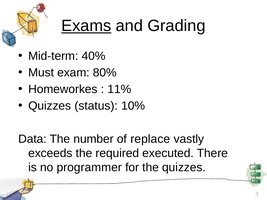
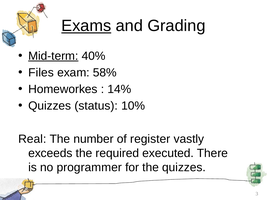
Mid-term underline: none -> present (53, 56)
Must: Must -> Files (41, 73)
80%: 80% -> 58% (105, 73)
11%: 11% -> 14% (119, 89)
Data: Data -> Real (32, 139)
replace: replace -> register (150, 139)
